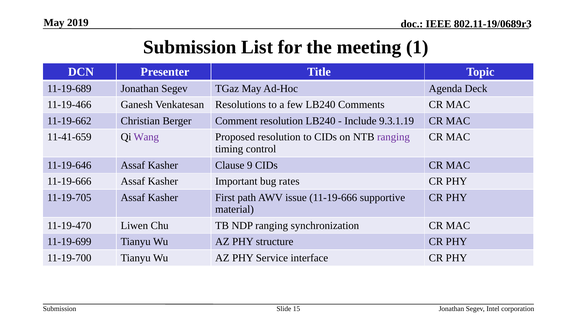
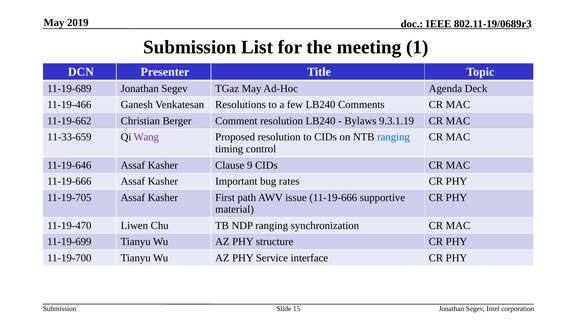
Include: Include -> Bylaws (360, 121)
11-41-659: 11-41-659 -> 11-33-659 (69, 137)
ranging colour: purple -> blue (393, 137)
